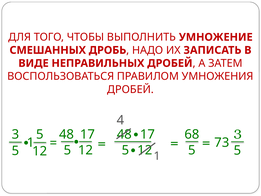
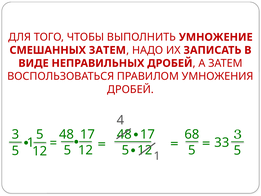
СМЕШАННЫХ ДРОБЬ: ДРОБЬ -> ЗАТЕМ (107, 50)
73: 73 -> 33 (222, 142)
